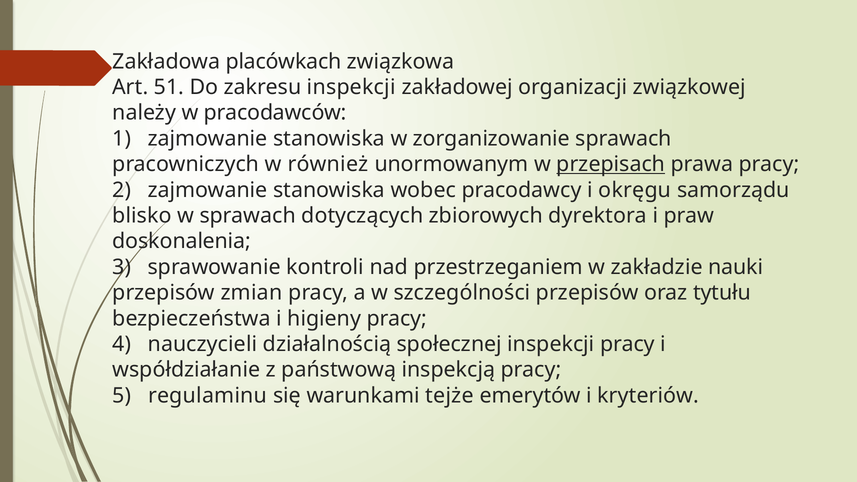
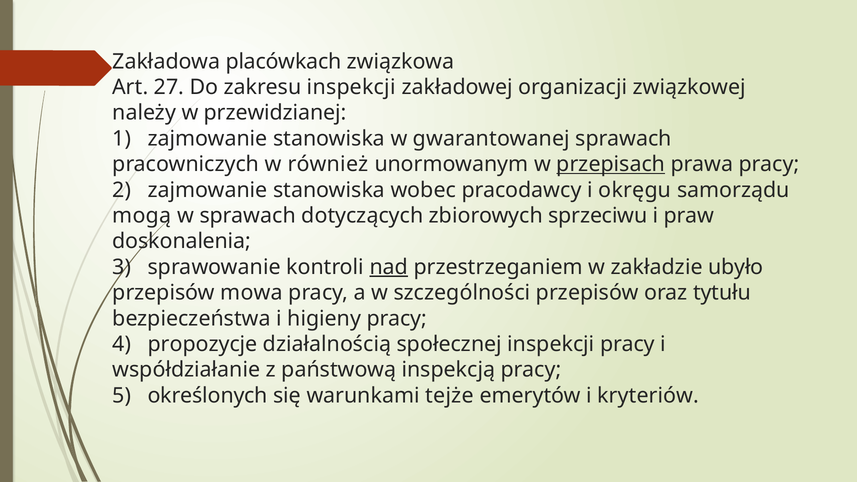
51: 51 -> 27 (169, 87)
pracodawców: pracodawców -> przewidzianej (275, 113)
zorganizowanie: zorganizowanie -> gwarantowanej (491, 139)
blisko: blisko -> mogą (142, 216)
dyrektora: dyrektora -> sprzeciwu (598, 216)
nad underline: none -> present (389, 267)
nauki: nauki -> ubyło (736, 267)
zmian: zmian -> mowa (252, 293)
nauczycieli: nauczycieli -> propozycje (203, 344)
regulaminu: regulaminu -> określonych (208, 396)
